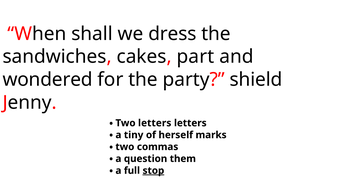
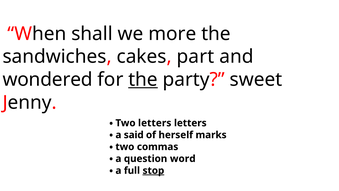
dress: dress -> more (172, 34)
the underline: none -> present (143, 79)
shield: shield -> sweet (256, 79)
tiny: tiny -> said (134, 135)
them: them -> word (183, 158)
